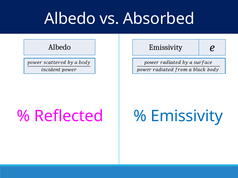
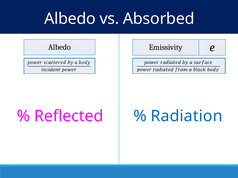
Emissivity: Emissivity -> Radiation (187, 116)
